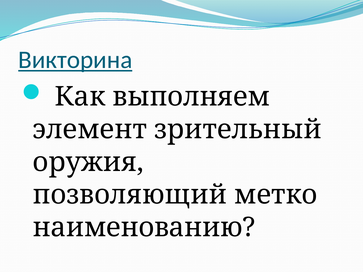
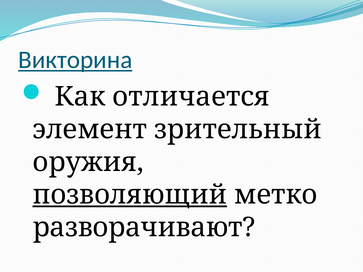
выполняем: выполняем -> отличается (191, 97)
позволяющий underline: none -> present (130, 195)
наименованию: наименованию -> разворачивают (144, 228)
